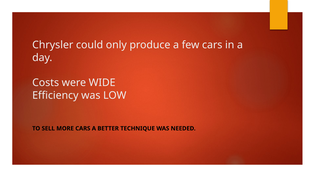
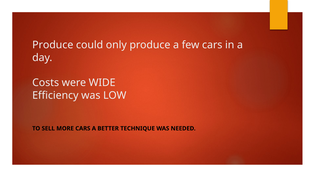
Chrysler: Chrysler -> Produce (53, 45)
